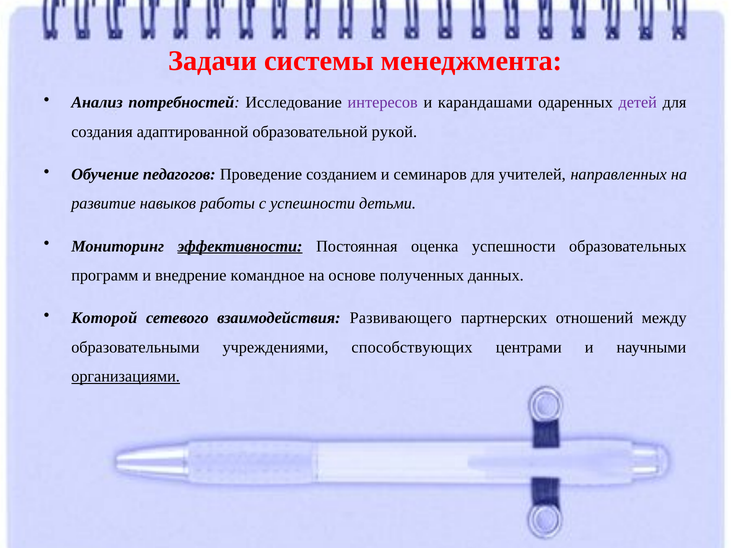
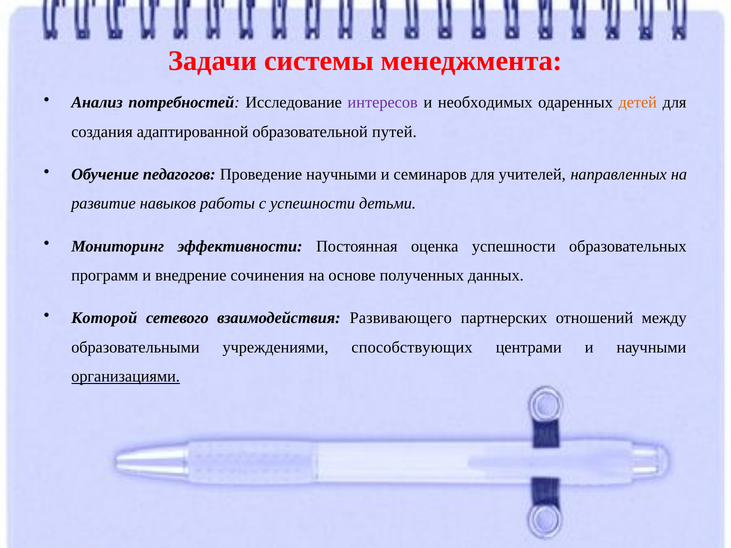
карандашами: карандашами -> необходимых (485, 103)
детей colour: purple -> orange (638, 103)
рукой: рукой -> путей (394, 132)
Проведение созданием: созданием -> научными (341, 174)
эффективности underline: present -> none (240, 246)
командное: командное -> сочинения (267, 276)
